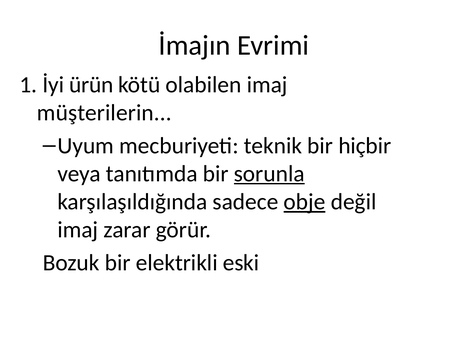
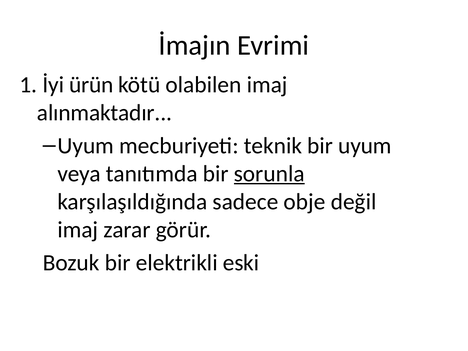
müşterilerin: müşterilerin -> alınmaktadır (104, 113)
bir hiçbir: hiçbir -> uyum (365, 146)
obje underline: present -> none (305, 202)
